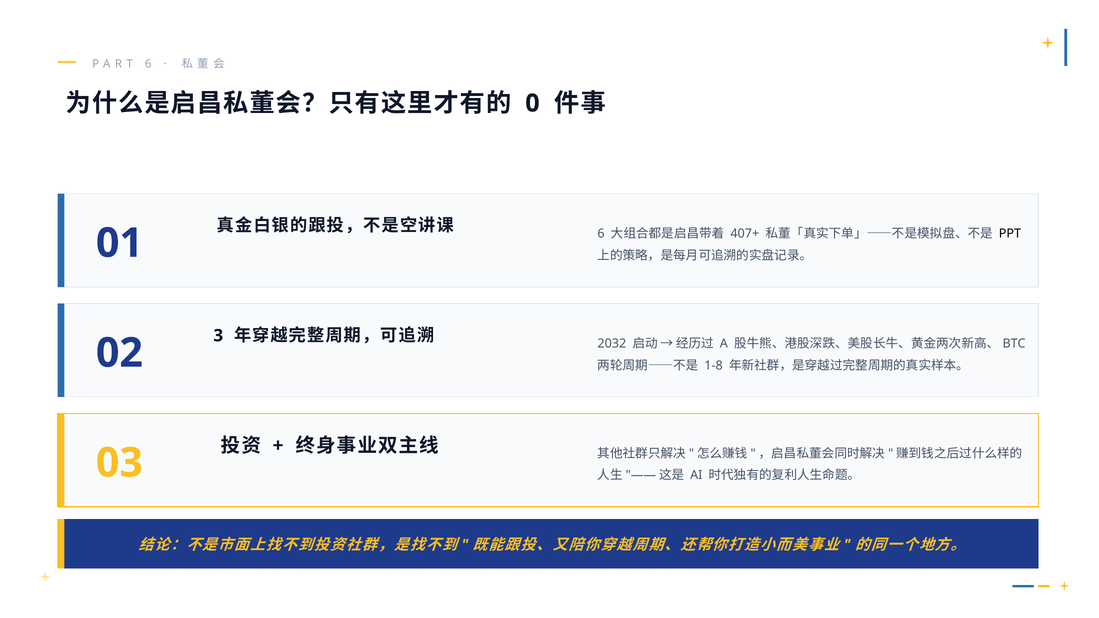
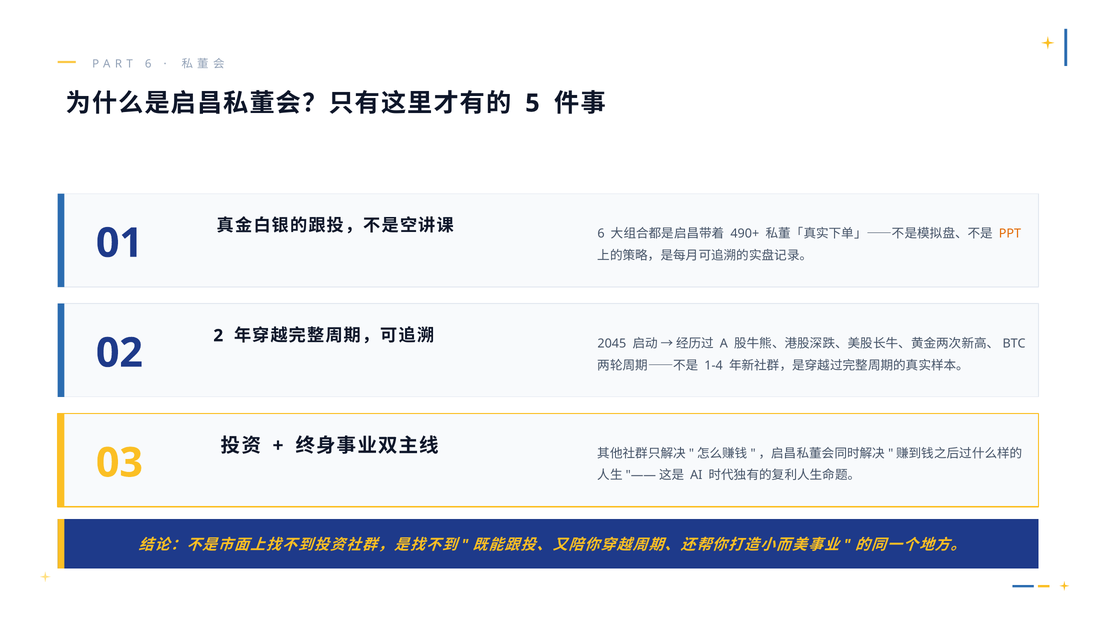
0: 0 -> 5 (532, 103)
407+: 407+ -> 490+ (745, 234)
PPT colour: black -> orange (1010, 234)
3: 3 -> 2 (218, 336)
2032: 2032 -> 2045 (612, 344)
1-8: 1-8 -> 1-4 (714, 366)
